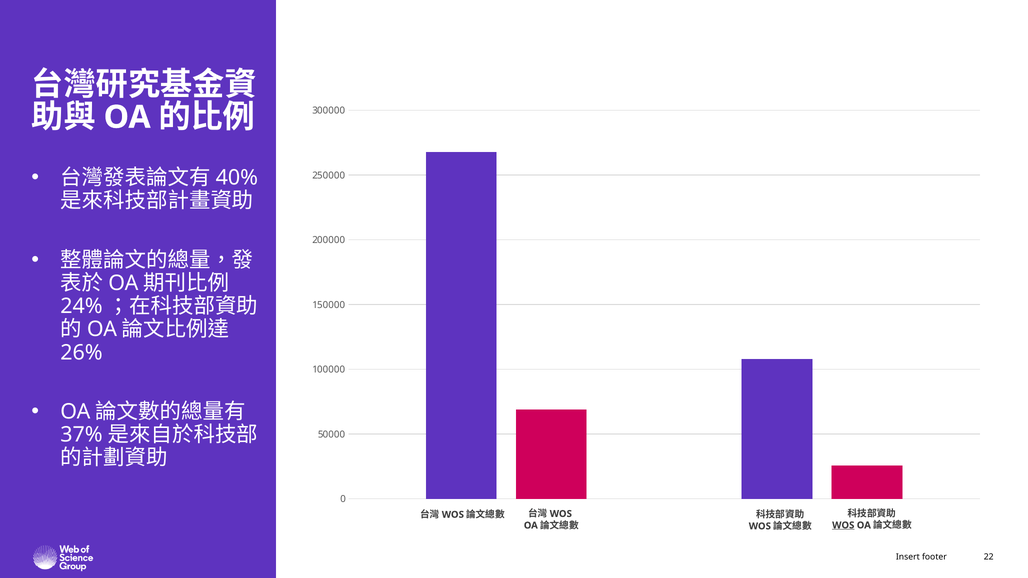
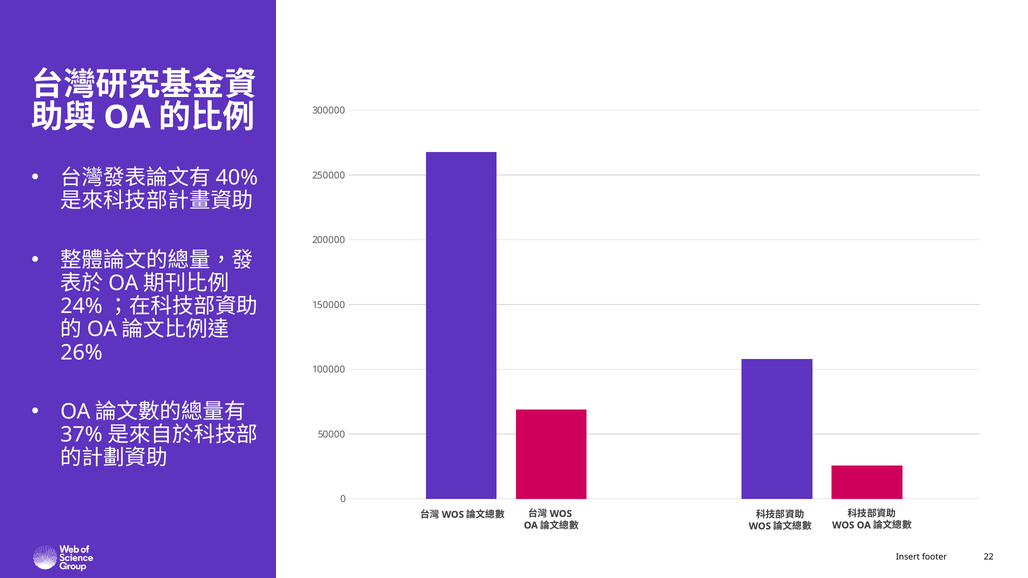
WOS underline: present -> none (843, 525)
